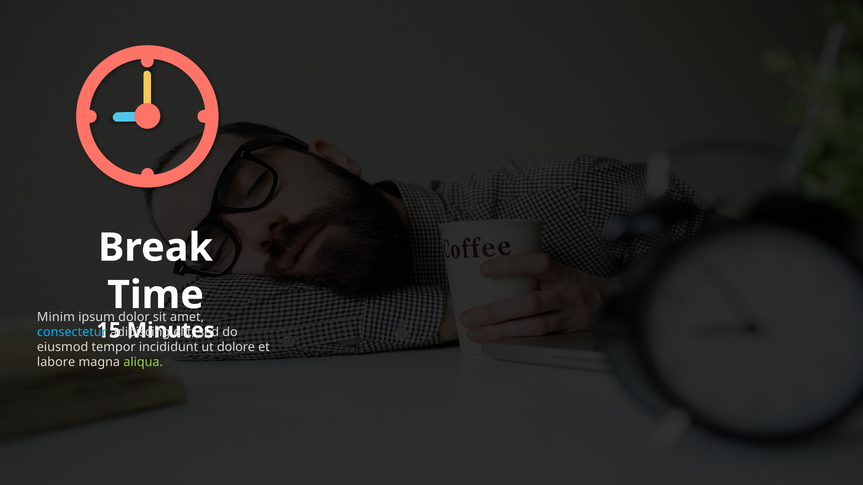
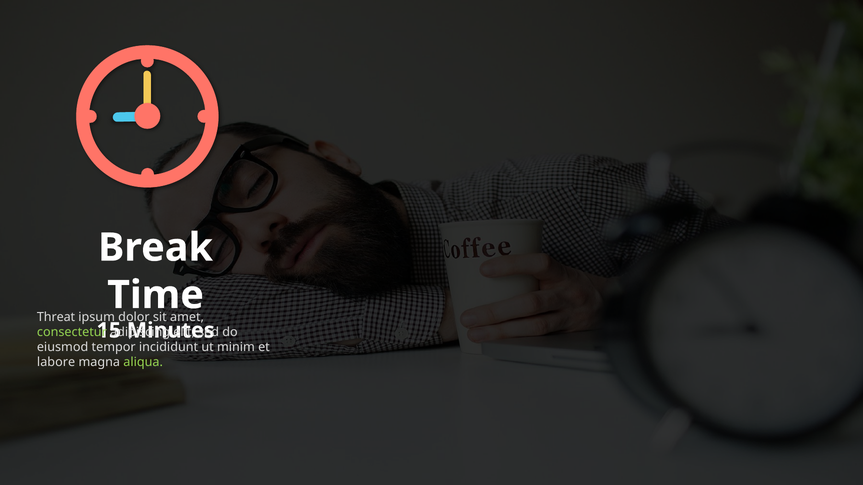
Minim: Minim -> Threat (56, 317)
consectetur colour: light blue -> light green (72, 332)
dolore: dolore -> minim (236, 348)
